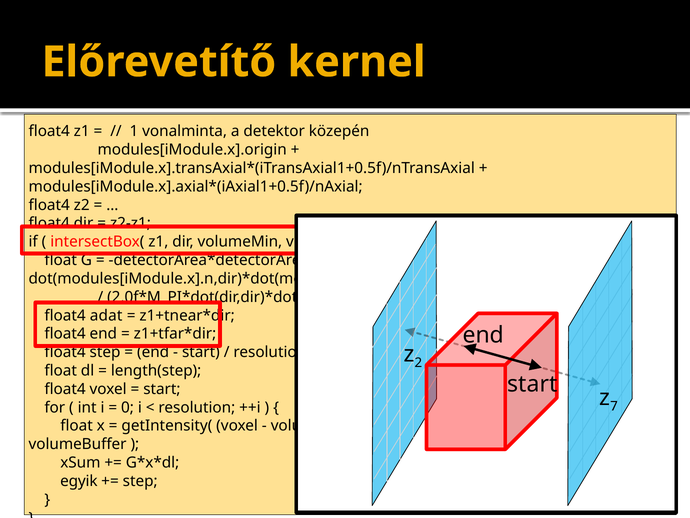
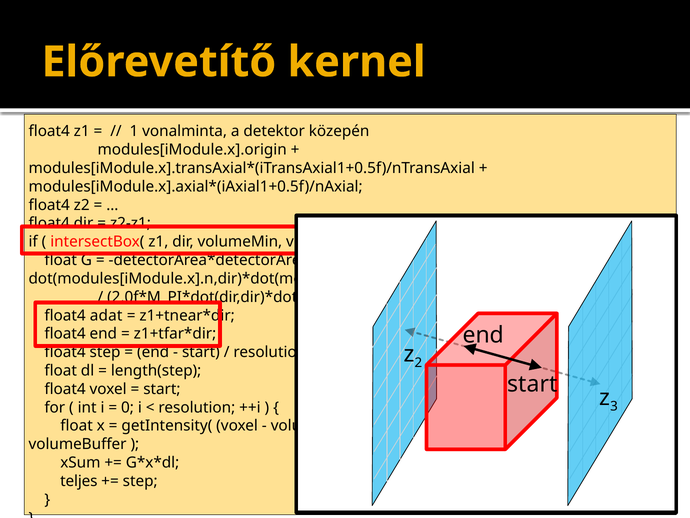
7: 7 -> 3 (614, 406)
egyik: egyik -> teljes (79, 481)
